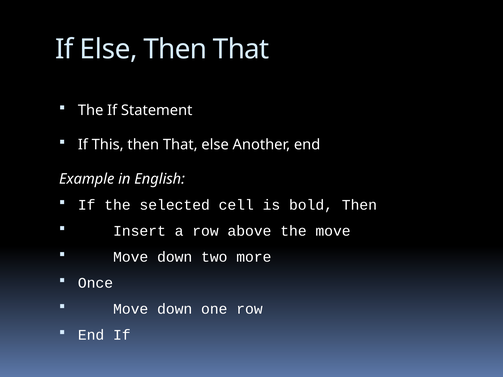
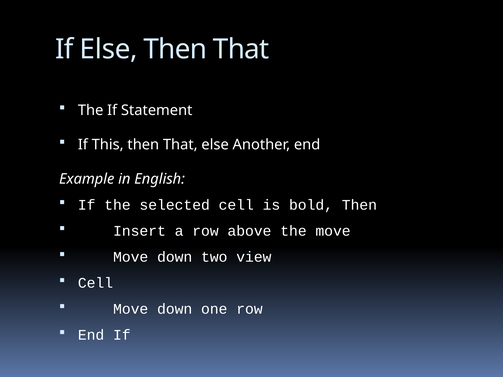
more: more -> view (254, 257)
Once: Once -> Cell (95, 283)
